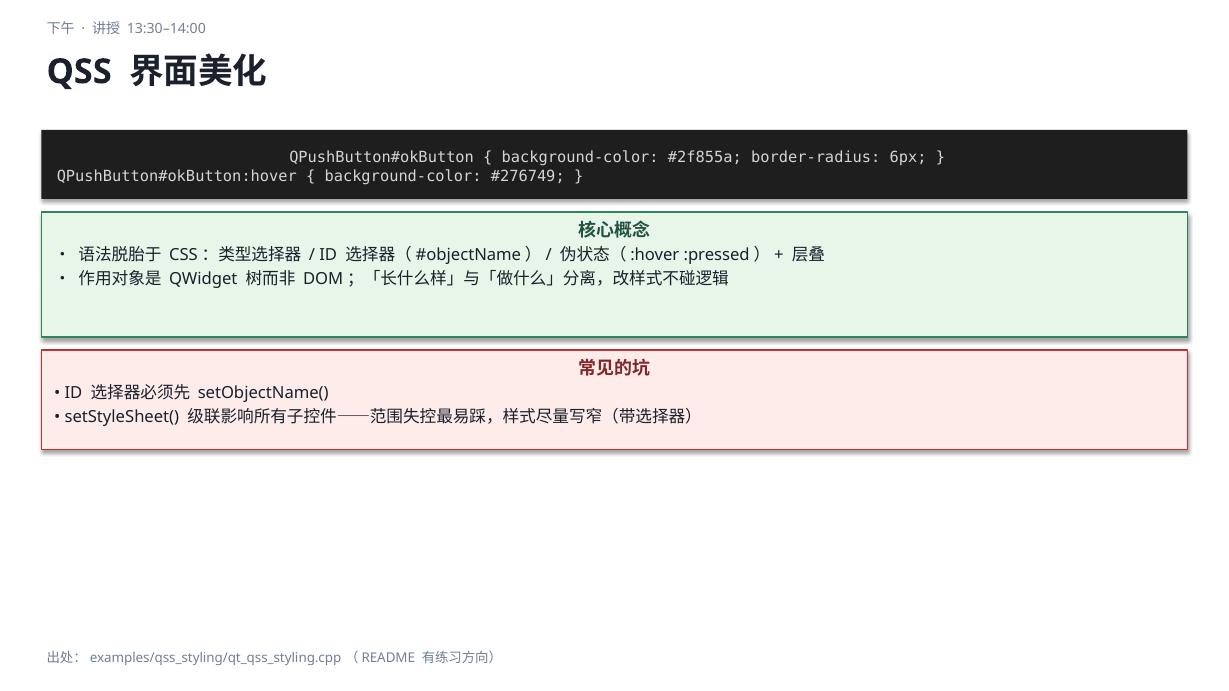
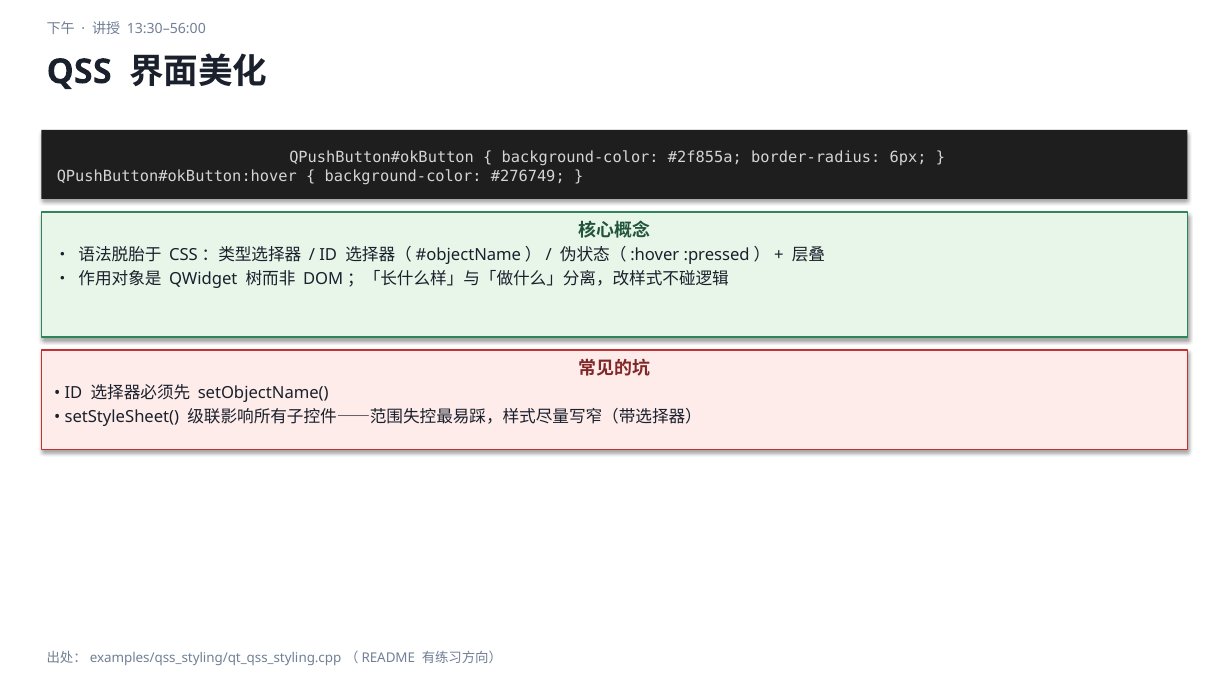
13:30–14:00: 13:30–14:00 -> 13:30–56:00 (166, 29)
